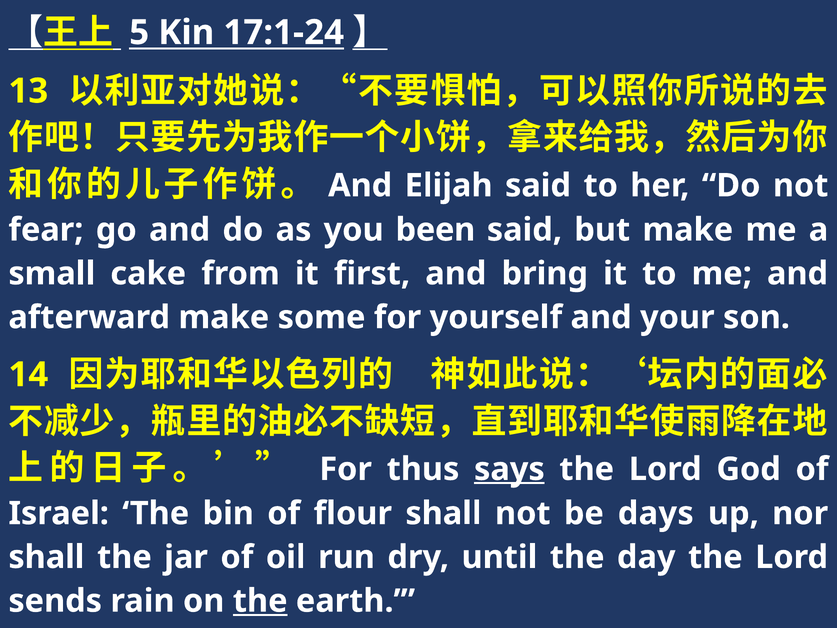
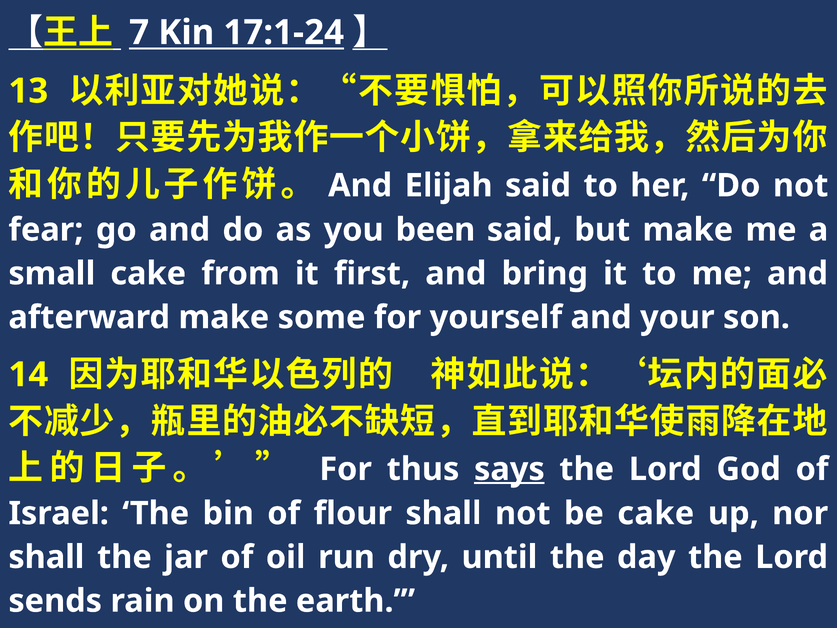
5: 5 -> 7 (139, 33)
be days: days -> cake (656, 513)
the underline: present -> none (260, 601)
